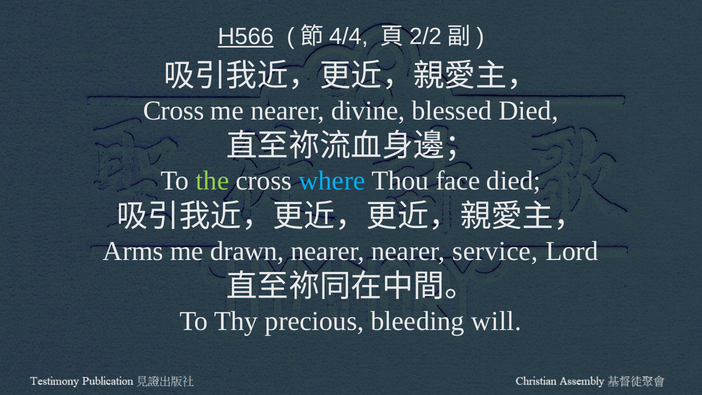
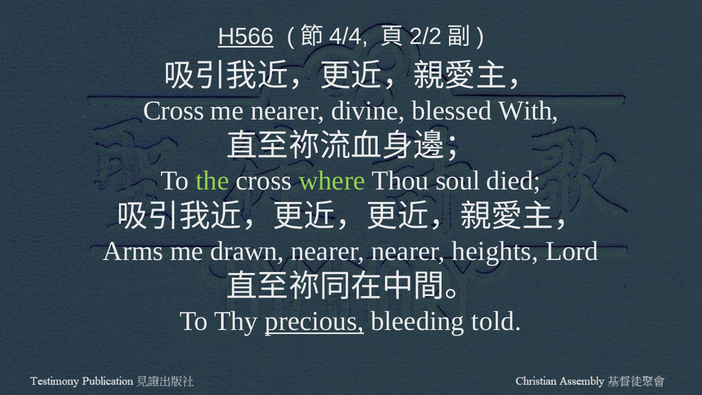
blessed Died: Died -> With (529, 111)
where colour: light blue -> light green (332, 181)
face: face -> soul (458, 181)
service: service -> heights (495, 251)
precious underline: none -> present (314, 321)
will: will -> told (496, 321)
